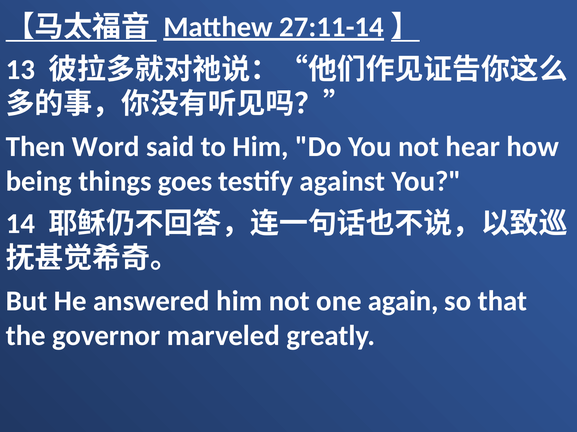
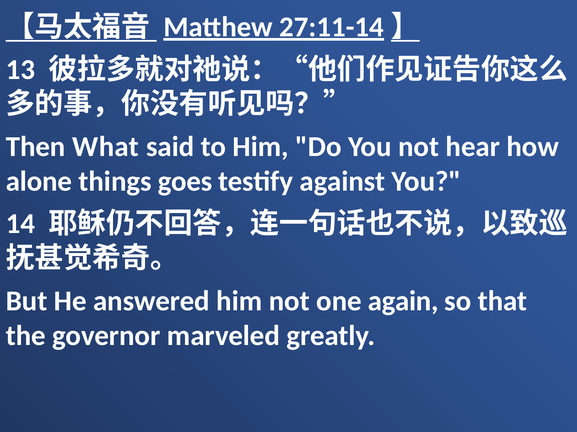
Word: Word -> What (106, 147)
being: being -> alone (39, 182)
